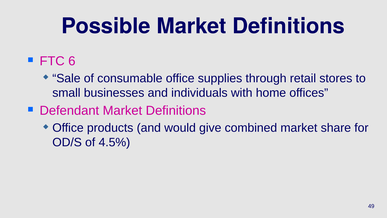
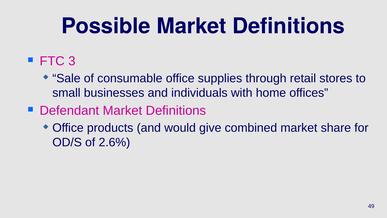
6: 6 -> 3 (72, 61)
4.5%: 4.5% -> 2.6% (114, 142)
